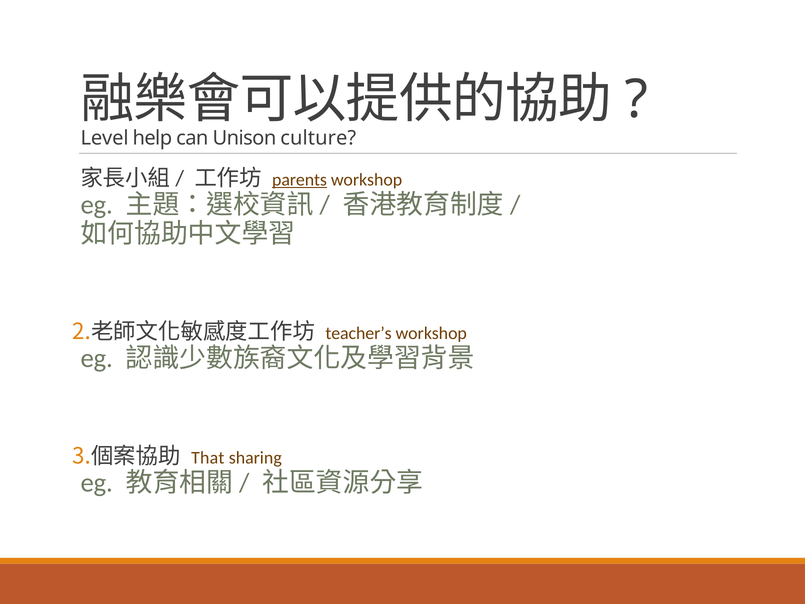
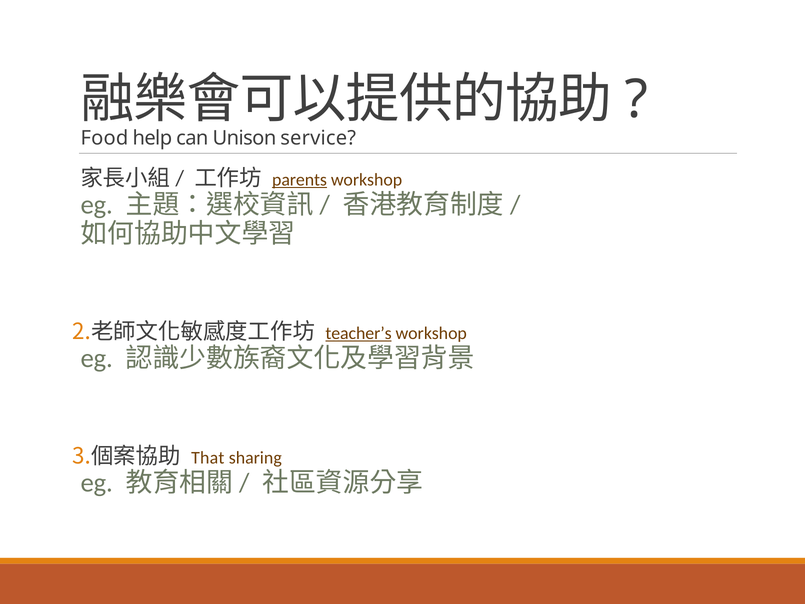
Level: Level -> Food (104, 138)
culture: culture -> service (318, 138)
teacher’s underline: none -> present (359, 333)
